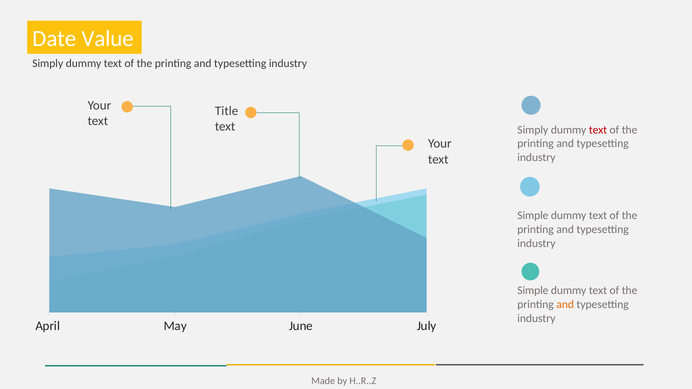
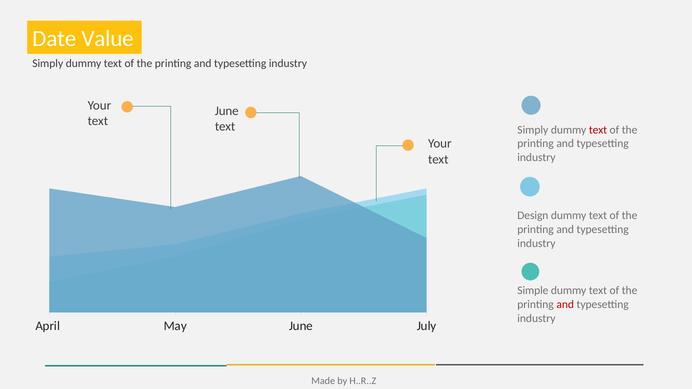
Title: Title -> June (227, 111)
Simple: Simple -> Design (533, 216)
and colour: orange -> red (565, 305)
